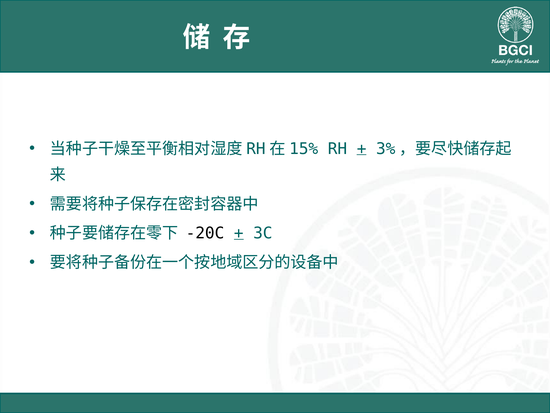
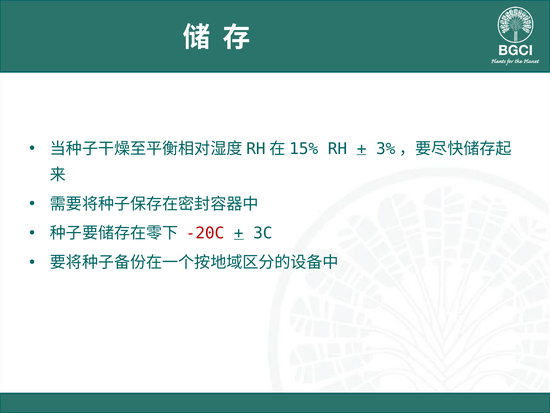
-20C colour: black -> red (205, 233)
